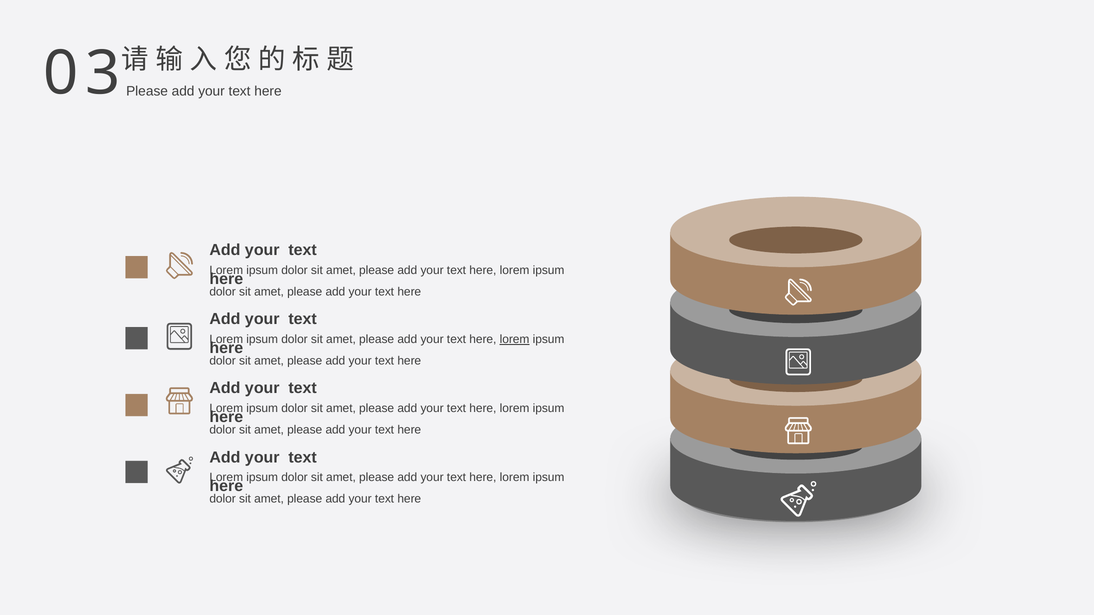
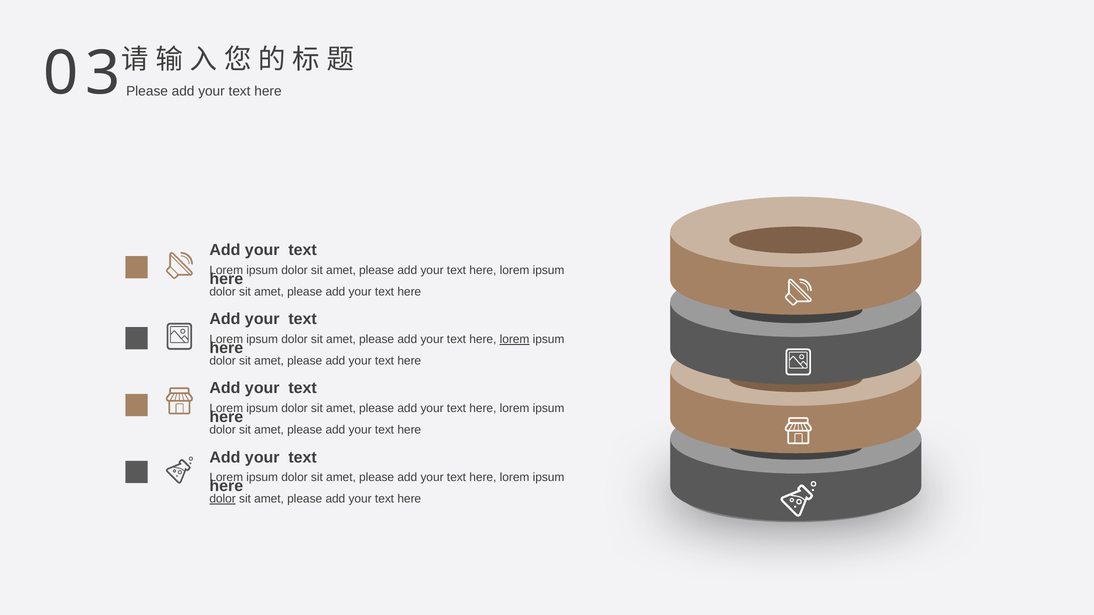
dolor underline: none -> present (223, 499)
